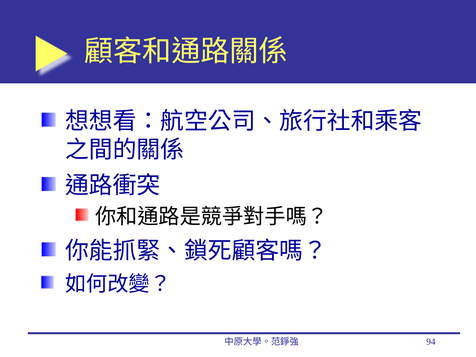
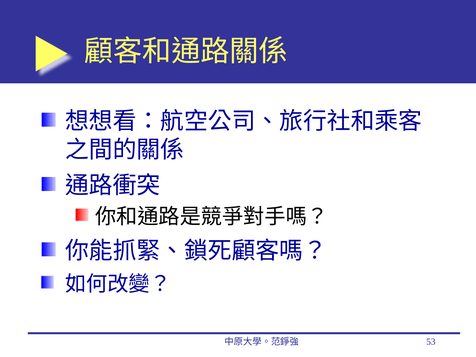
94: 94 -> 53 (431, 342)
